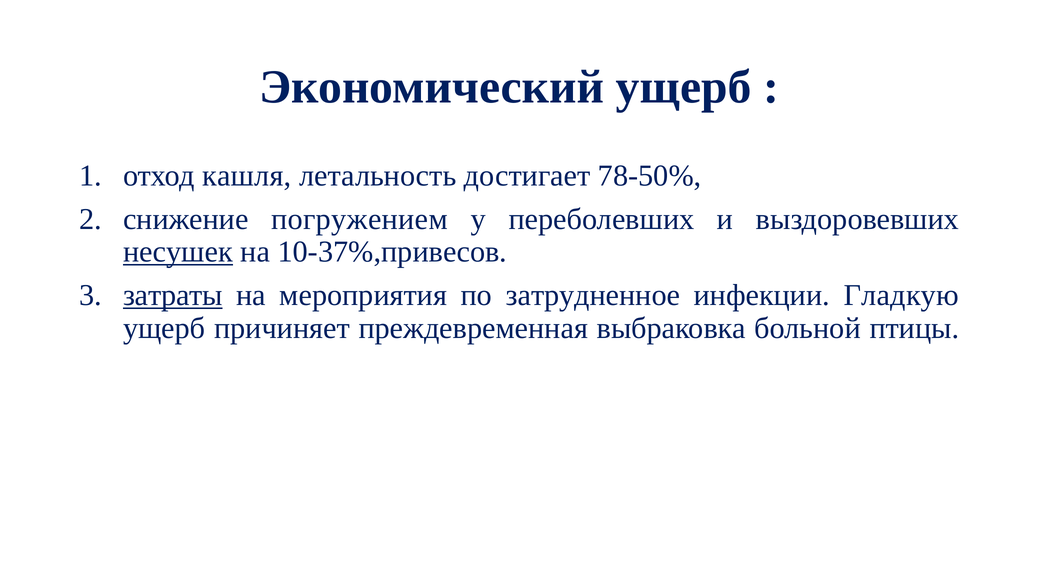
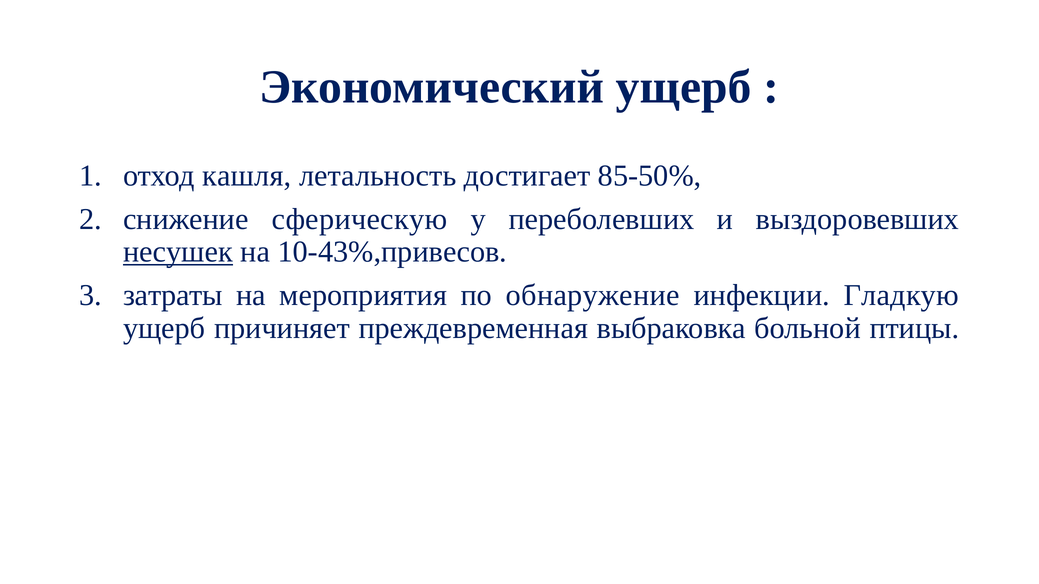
78-50%: 78-50% -> 85-50% (650, 176)
погружением: погружением -> сферическую (360, 219)
10-37%,привесов: 10-37%,привесов -> 10-43%,привесов (392, 252)
затраты underline: present -> none (173, 296)
затрудненное: затрудненное -> обнаружение (593, 296)
